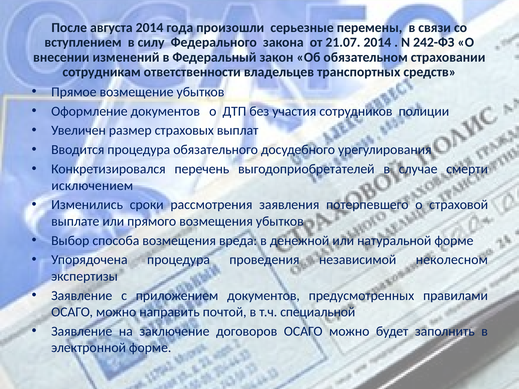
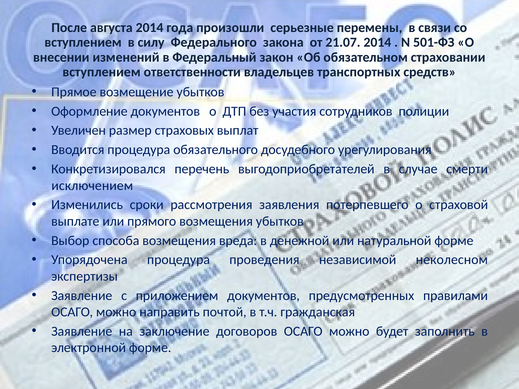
242-ФЗ: 242-ФЗ -> 501-ФЗ (434, 42)
сотрудникам: сотрудникам -> вступлением (102, 72)
специальной: специальной -> гражданская (318, 312)
